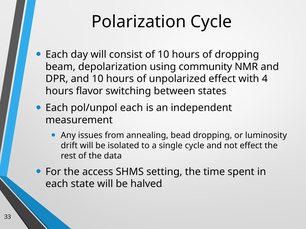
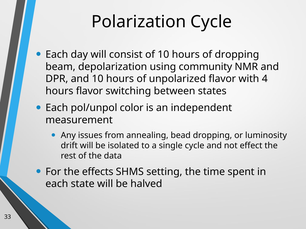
unpolarized effect: effect -> flavor (222, 79)
pol/unpol each: each -> color (132, 108)
access: access -> effects (98, 172)
